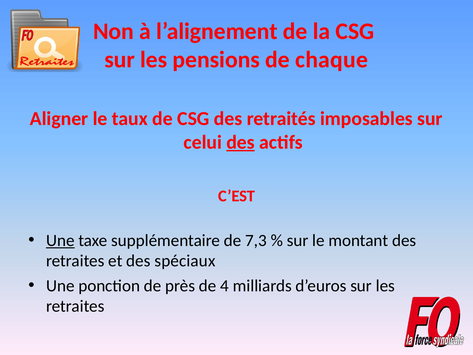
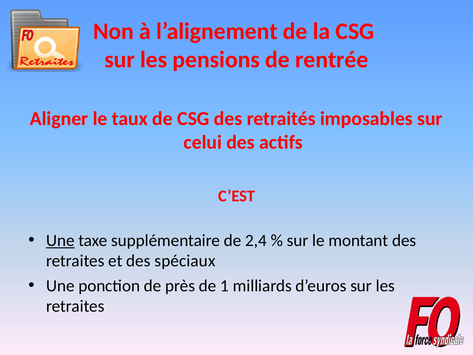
chaque: chaque -> rentrée (332, 60)
des underline: present -> none (241, 142)
7,3: 7,3 -> 2,4 (256, 240)
4: 4 -> 1 (225, 286)
